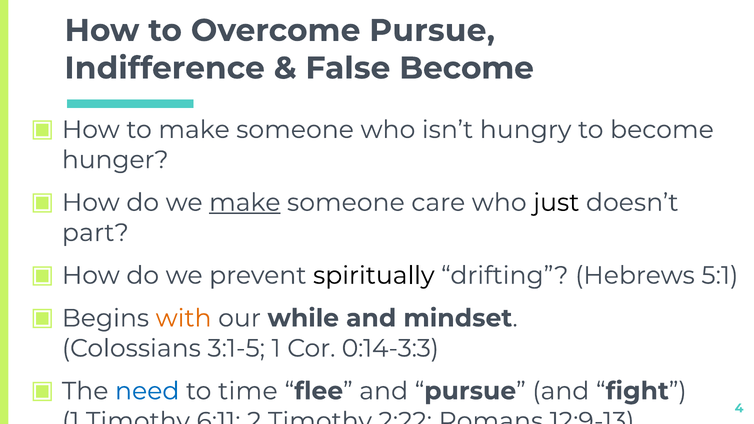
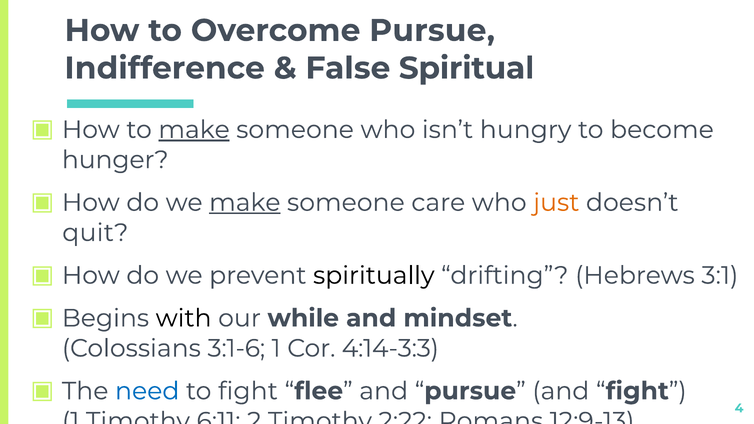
False Become: Become -> Spiritual (467, 68)
make underline: none -> present (194, 130)
just colour: black -> orange (556, 203)
part: part -> quit (95, 233)
5:1: 5:1 -> 3:1 (720, 276)
with colour: orange -> black (184, 318)
3:1-5: 3:1-5 -> 3:1-6 (236, 348)
0:14-3:3: 0:14-3:3 -> 4:14-3:3 (390, 348)
to time: time -> fight (248, 391)
